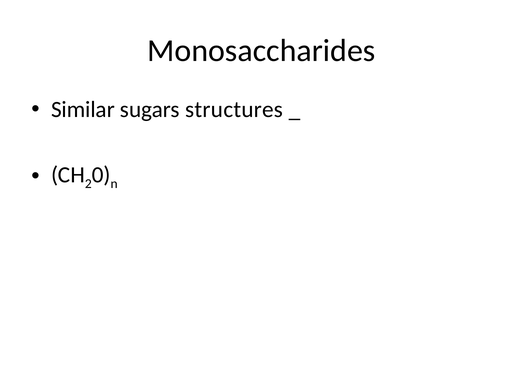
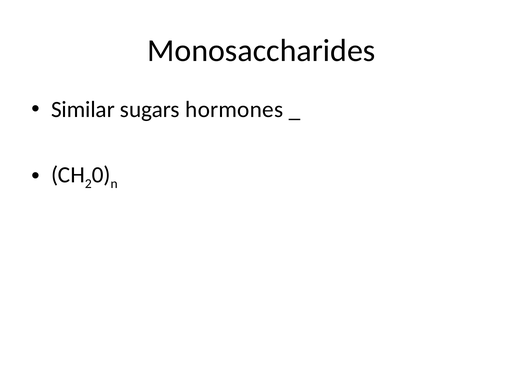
structures: structures -> hormones (234, 110)
